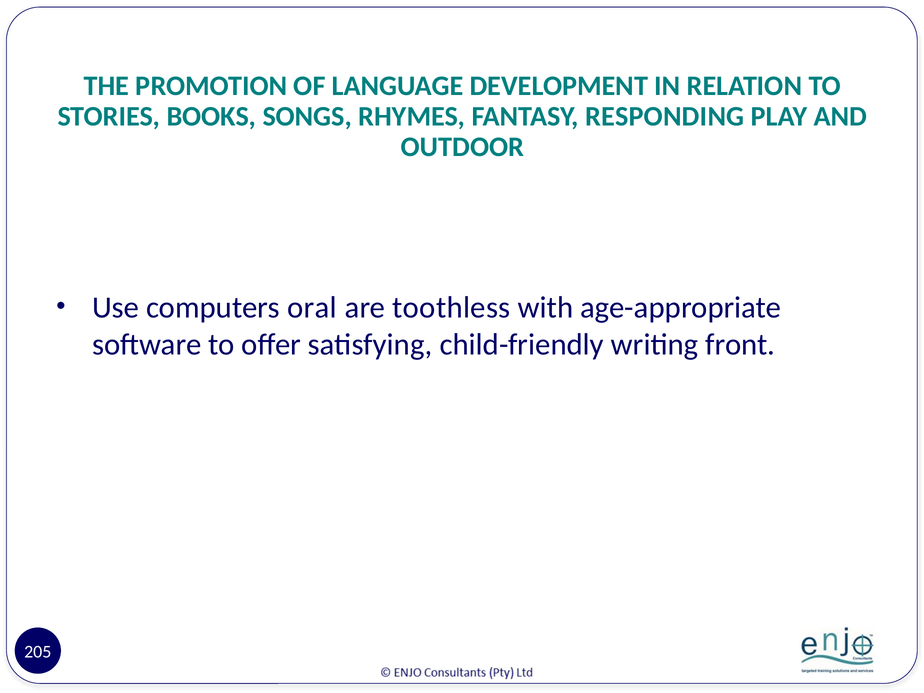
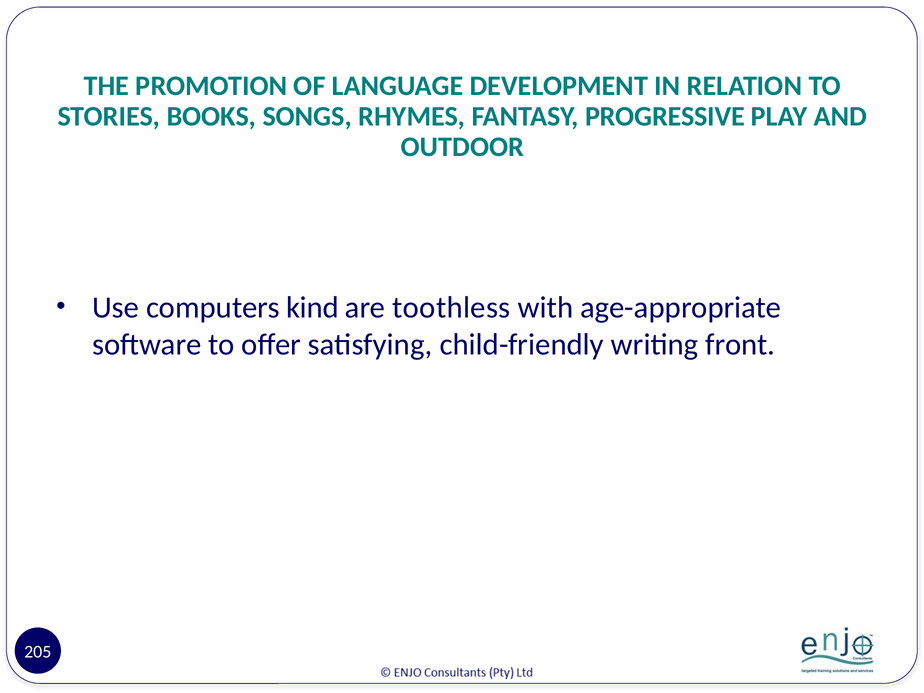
RESPONDING: RESPONDING -> PROGRESSIVE (665, 116)
oral: oral -> kind (312, 307)
